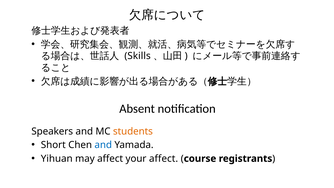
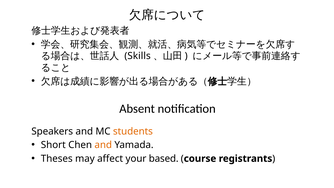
and colour: blue -> orange (103, 145)
Yihuan: Yihuan -> Theses (57, 159)
your affect: affect -> based (164, 159)
